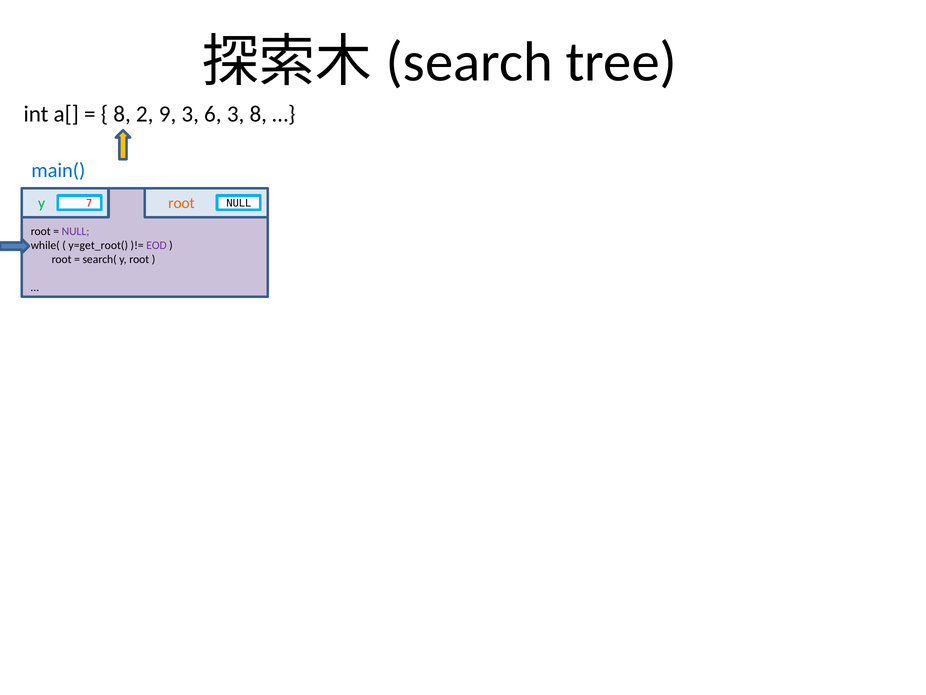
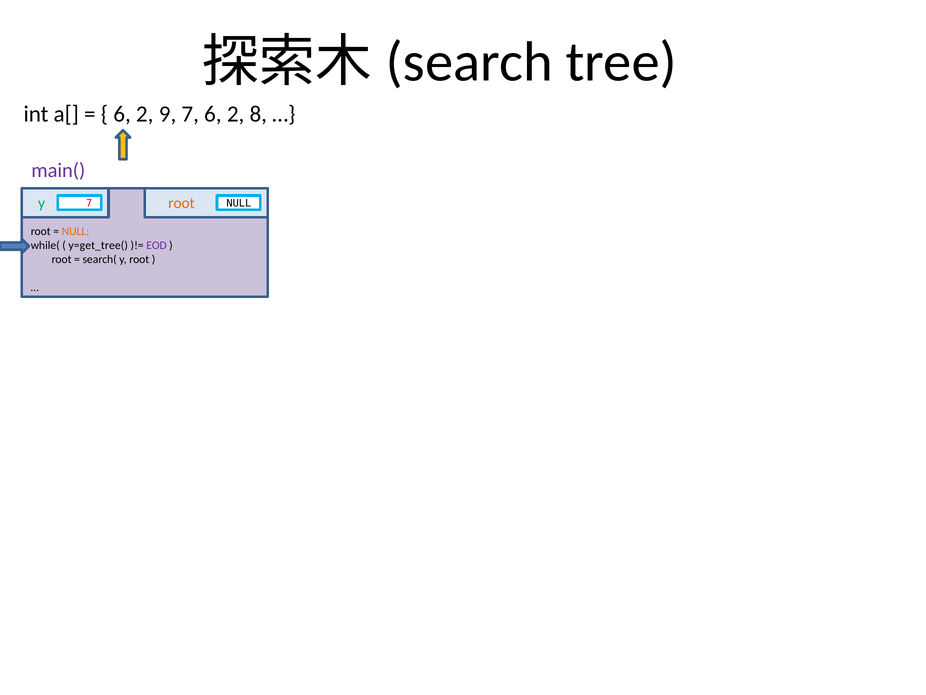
8: 8 -> 6 (122, 114)
9 3: 3 -> 7 (190, 114)
3: 3 -> 2 (236, 114)
main( colour: blue -> purple (58, 170)
NULL colour: purple -> orange (76, 231)
y=get_root(: y=get_root( -> y=get_tree( (98, 245)
